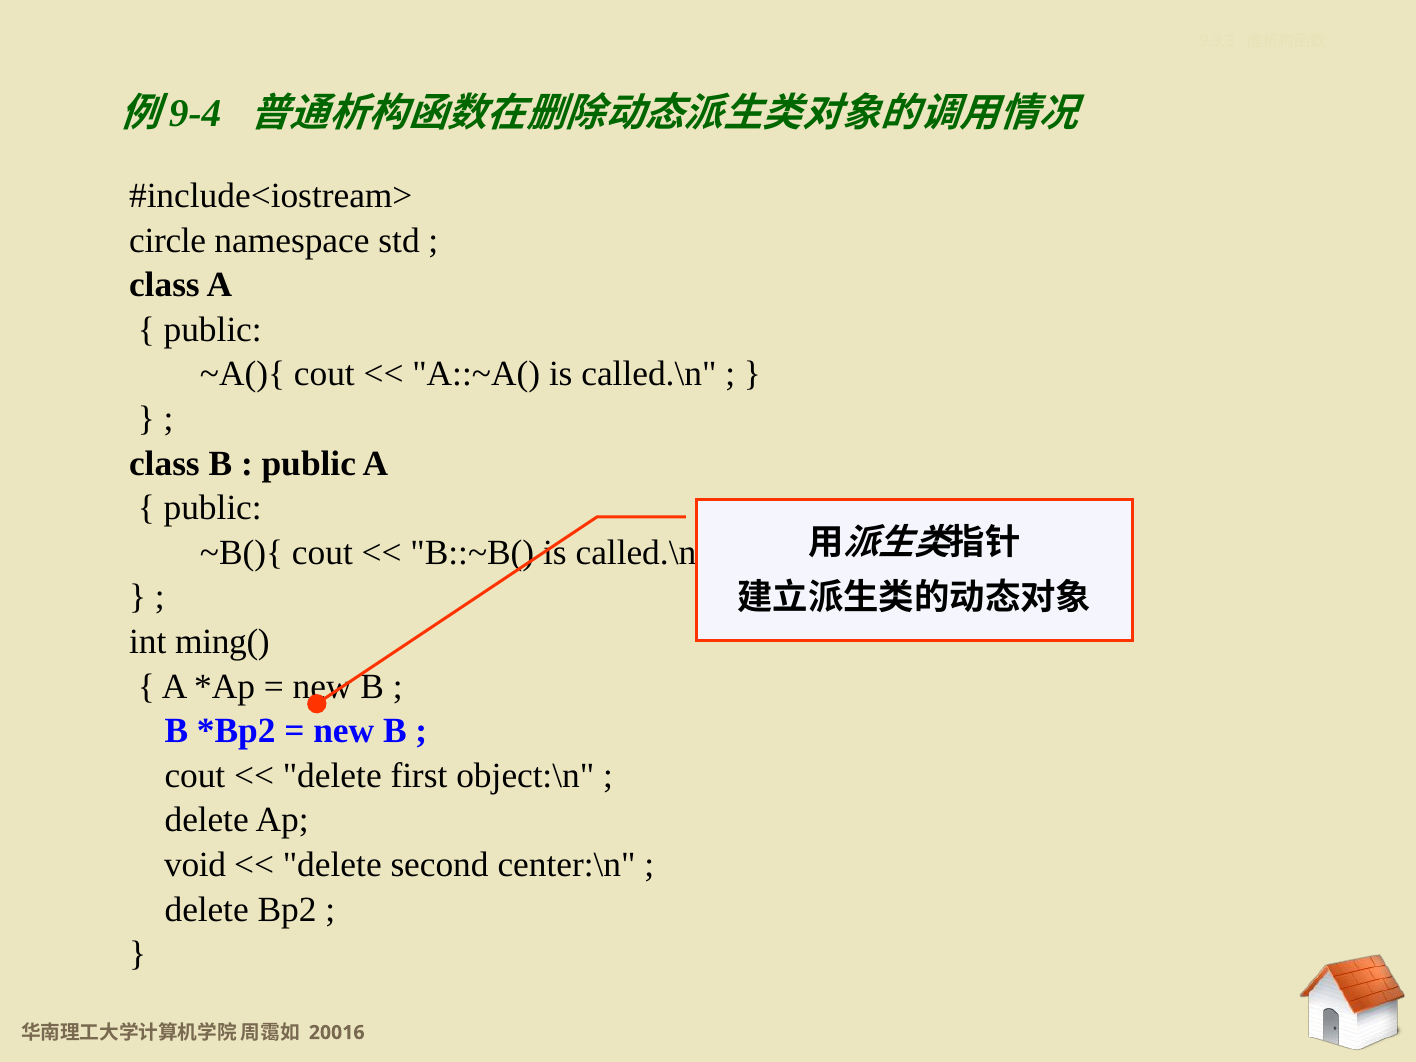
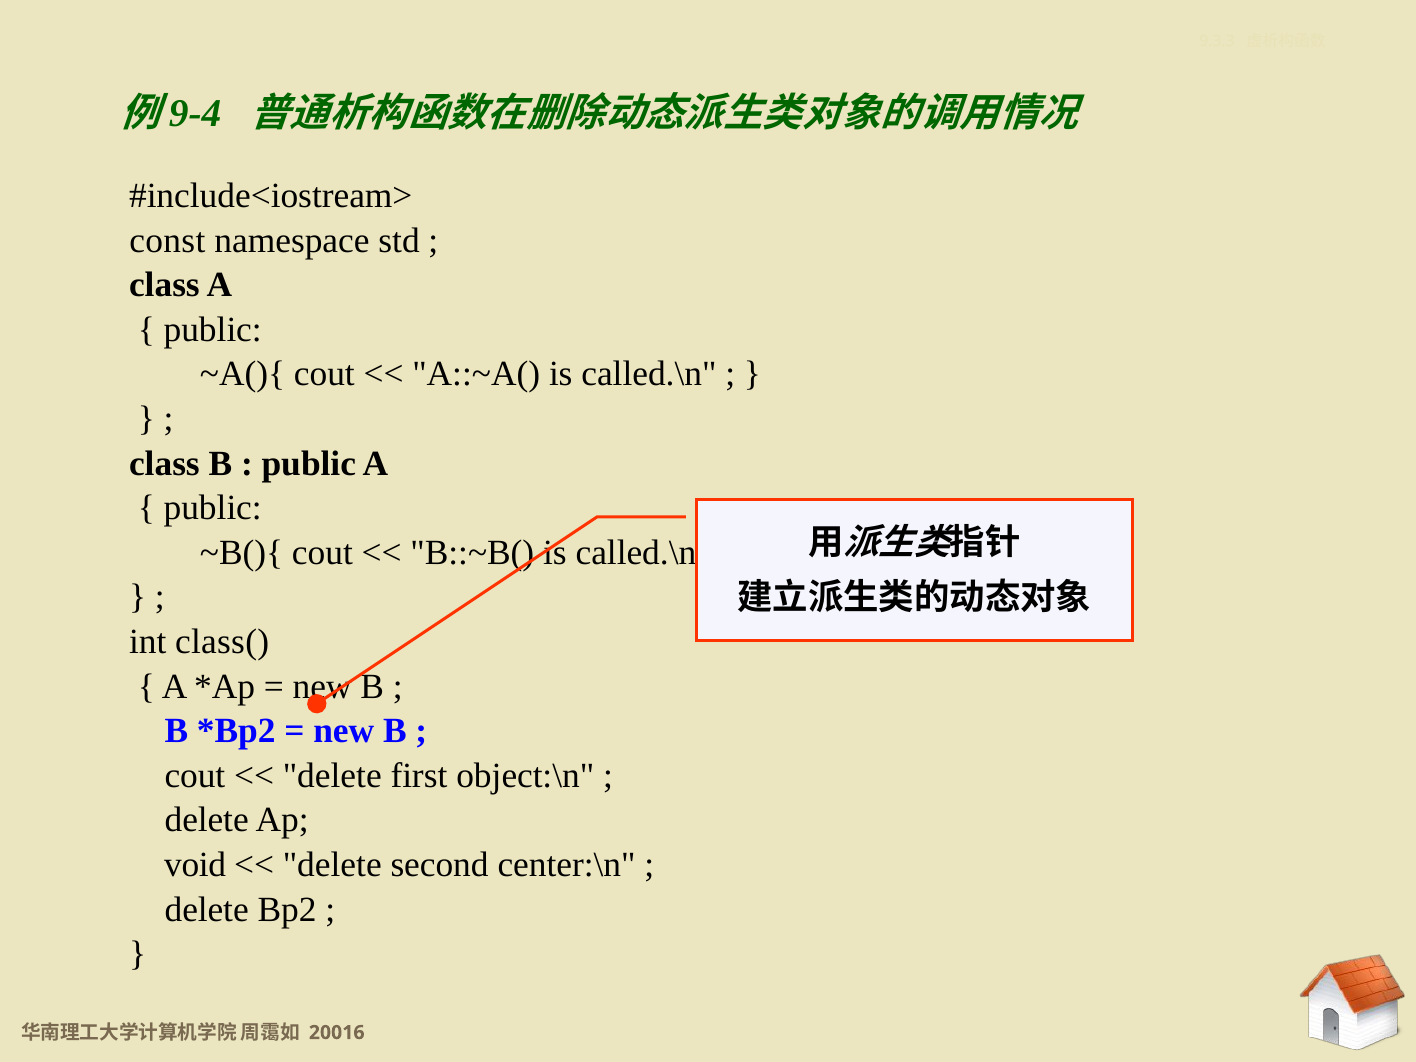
circle: circle -> const (167, 240)
ming(: ming( -> class( (222, 642)
